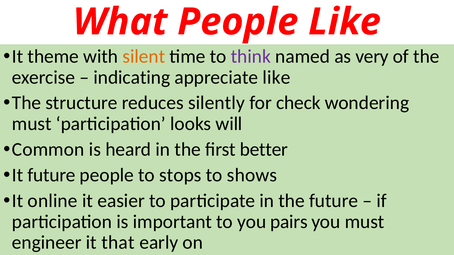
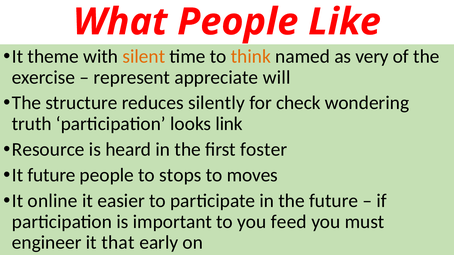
think colour: purple -> orange (251, 56)
indicating: indicating -> represent (132, 77)
appreciate like: like -> will (277, 77)
must: must -> truth (32, 124)
will: will -> link (229, 124)
Common: Common -> Resource (48, 150)
better: better -> foster (264, 150)
shows: shows -> moves (252, 175)
pairs: pairs -> feed (289, 222)
